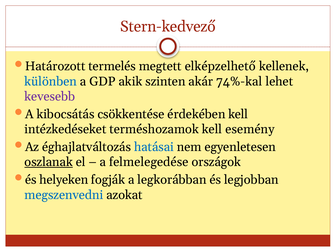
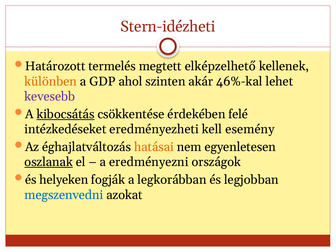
Stern-kedvező: Stern-kedvező -> Stern-idézheti (168, 26)
különben colour: blue -> orange (51, 81)
akik: akik -> ahol (131, 81)
74%-kal: 74%-kal -> 46%-kal (239, 81)
kibocsátás underline: none -> present (66, 114)
érdekében kell: kell -> felé (238, 114)
terméshozamok: terméshozamok -> eredményezheti (154, 129)
hatásai colour: blue -> orange (154, 147)
felmelegedése: felmelegedése -> eredményezni (149, 162)
